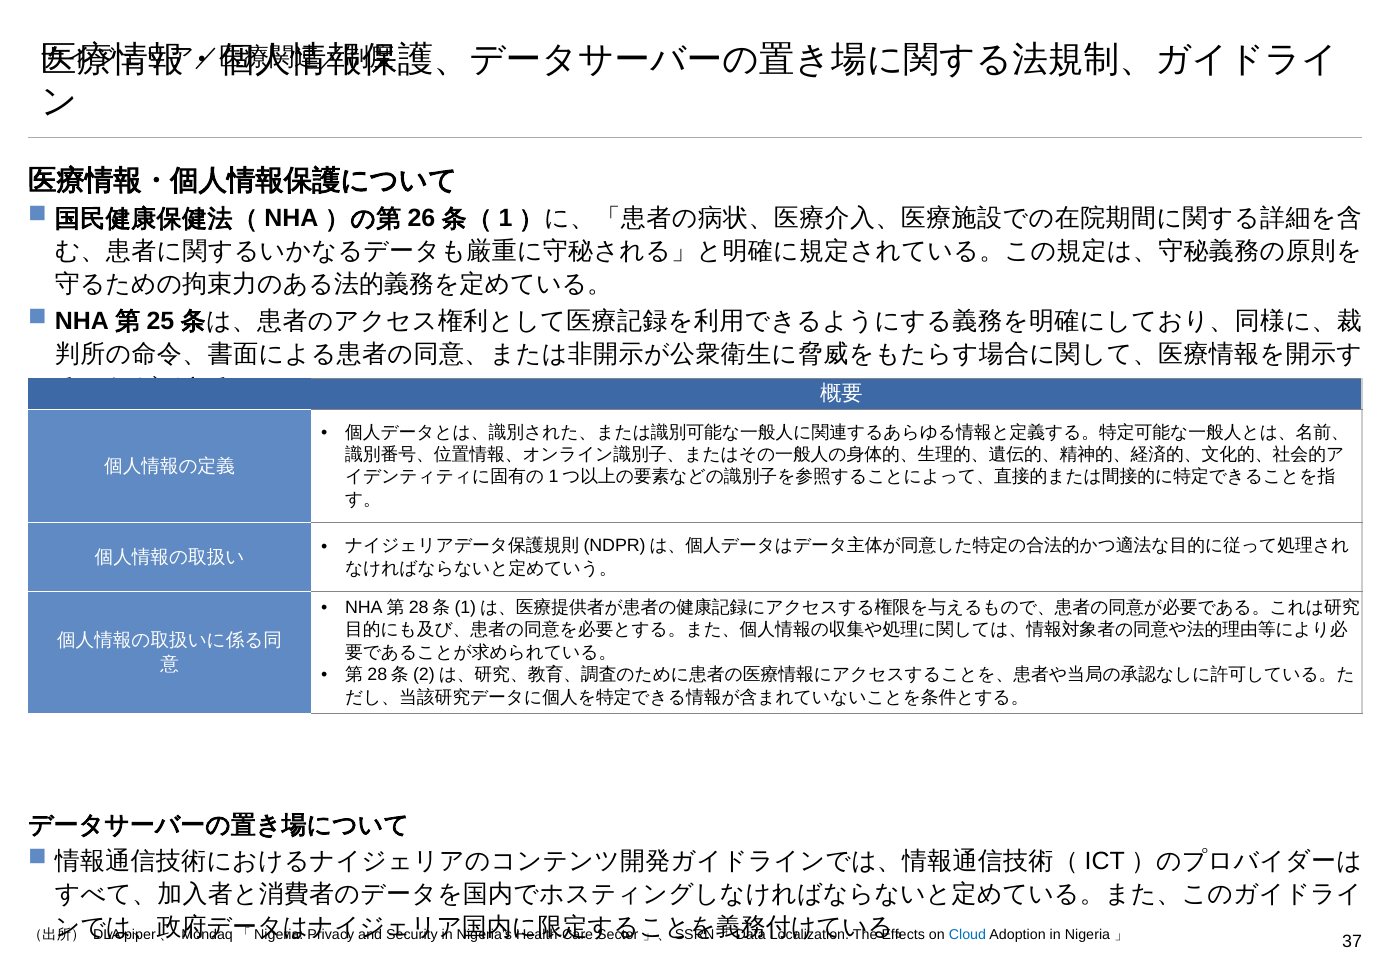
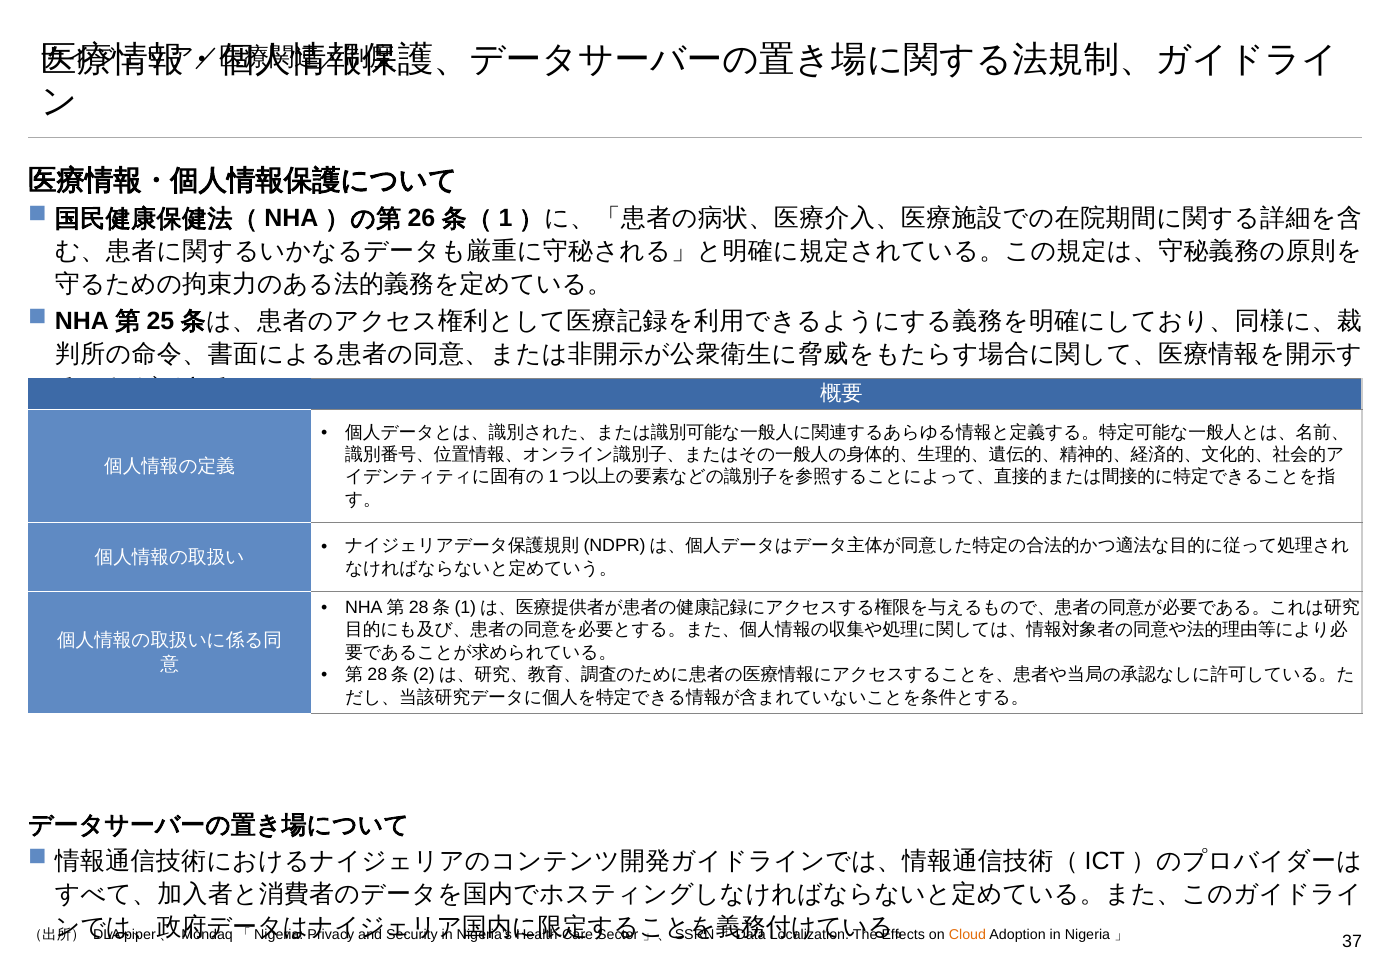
Cloud colour: blue -> orange (967, 935)
